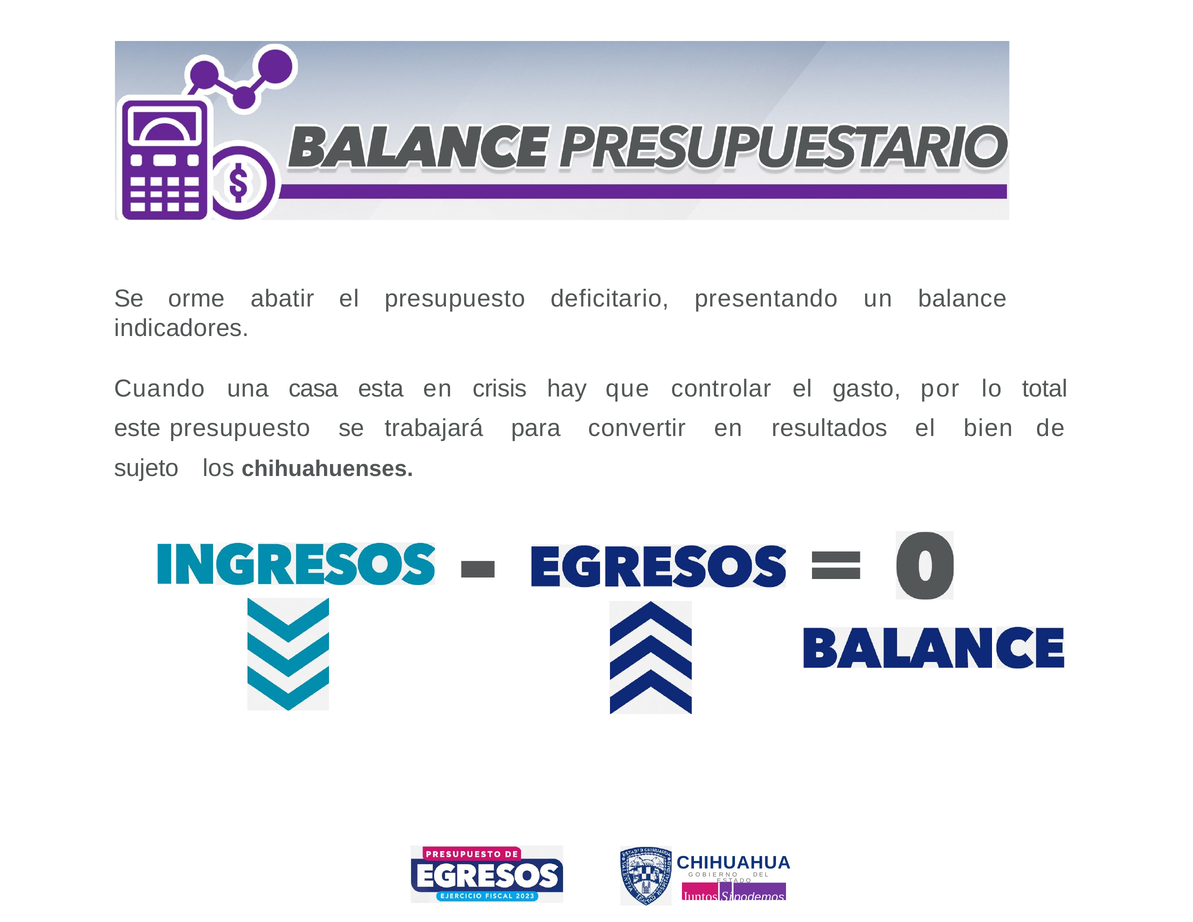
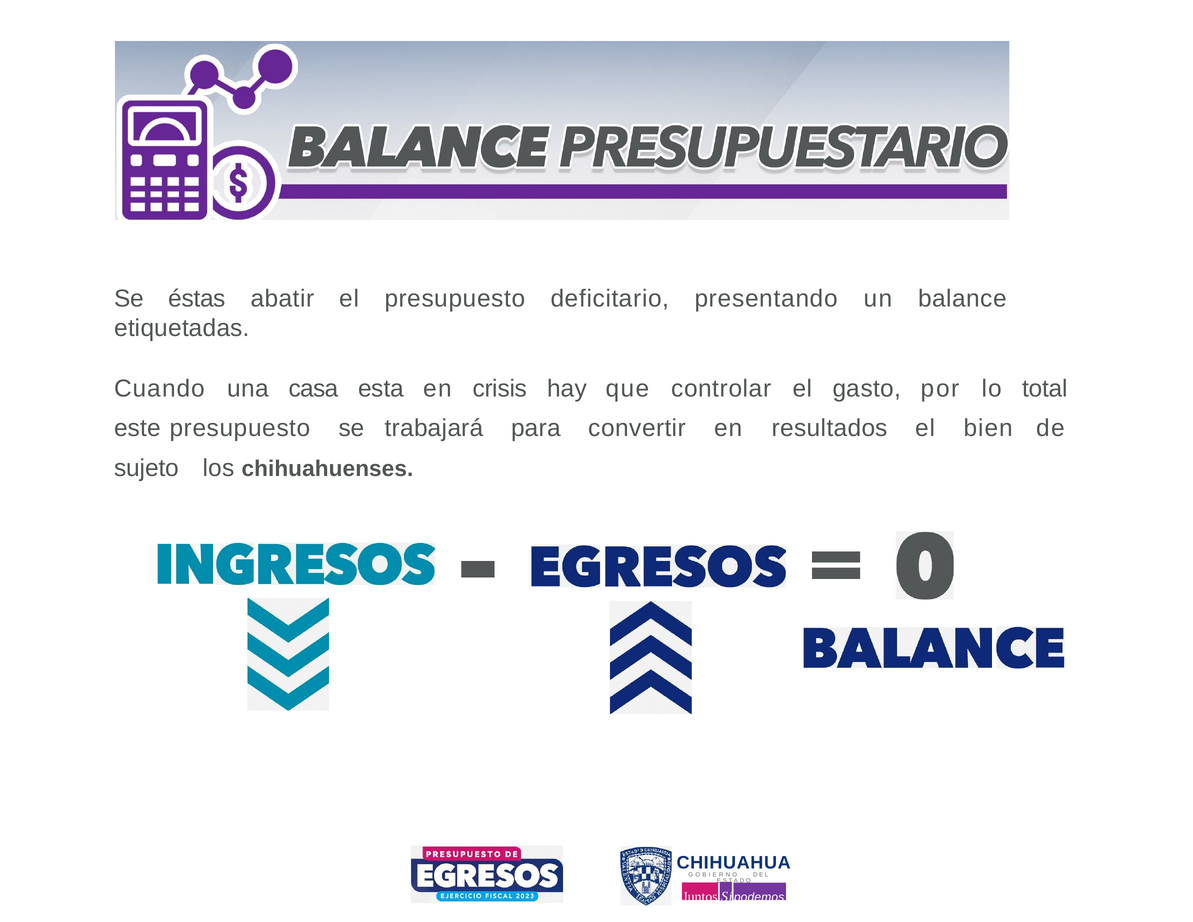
orme: orme -> éstas (197, 299)
indicadores: indicadores -> etiquetadas (182, 328)
